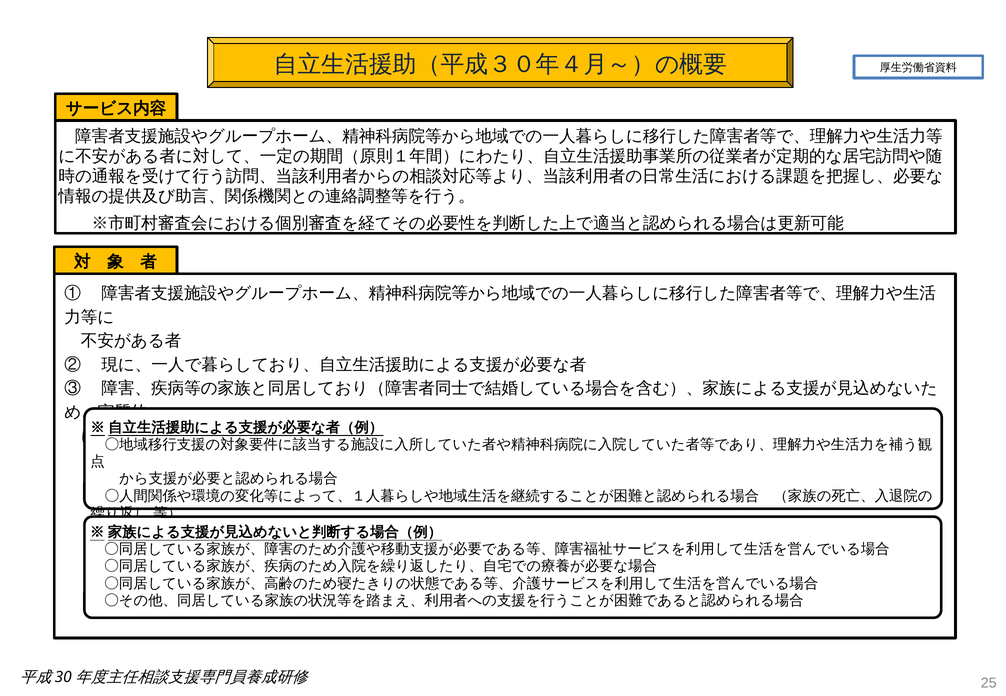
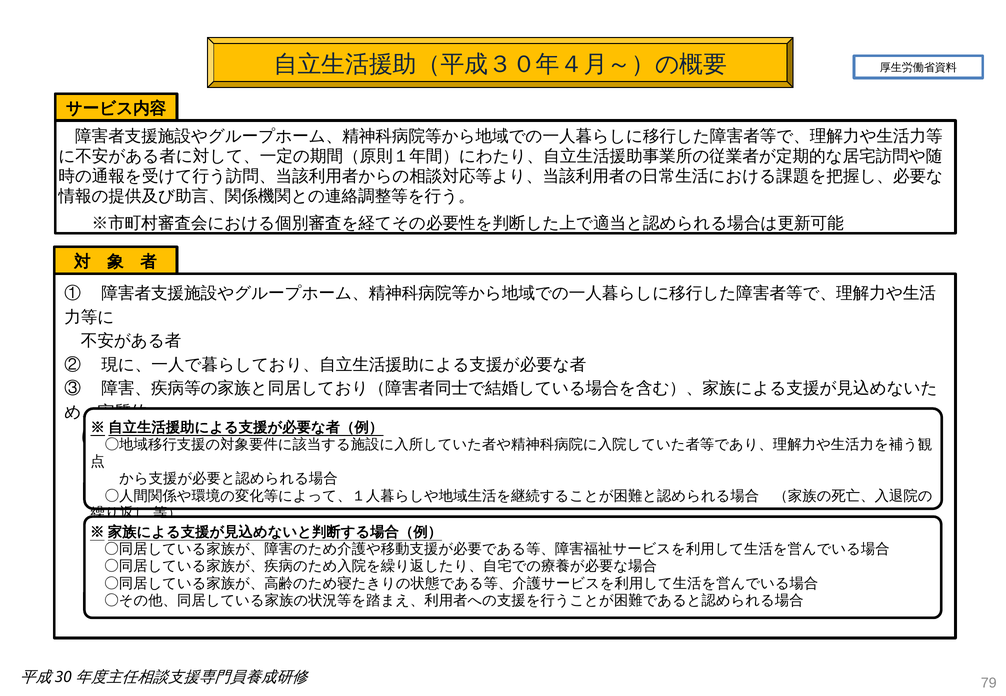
25: 25 -> 79 (989, 684)
